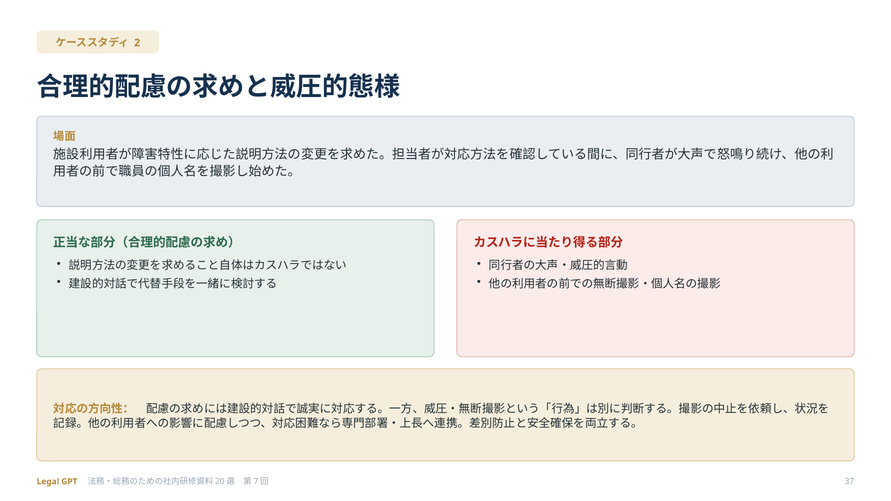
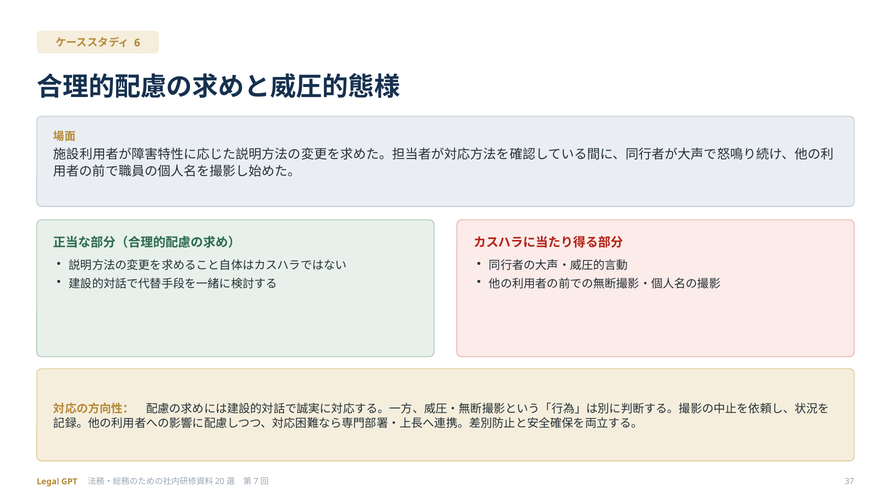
2: 2 -> 6 (137, 43)
